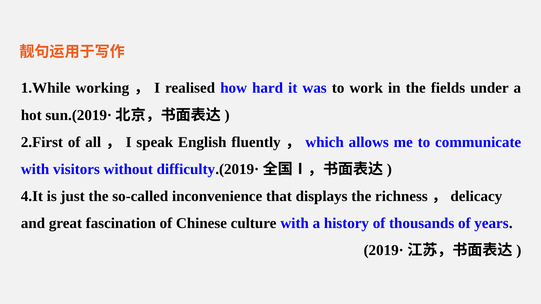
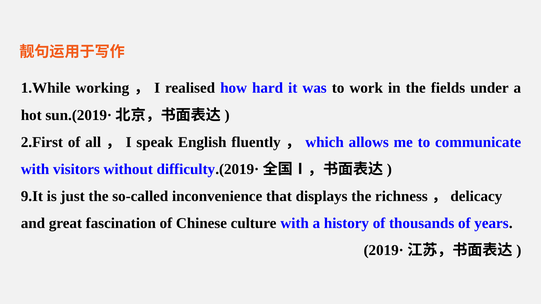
4.It: 4.It -> 9.It (32, 196)
